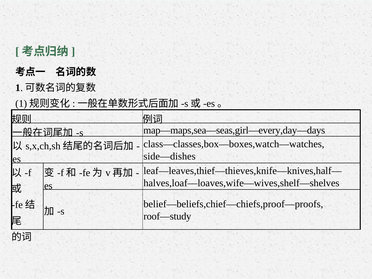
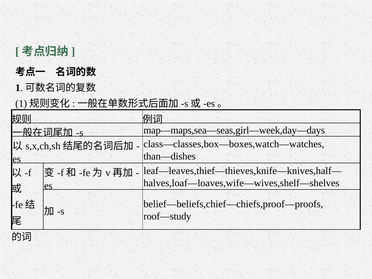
map—maps,sea—seas,girl—every,day—days: map—maps,sea—seas,girl—every,day—days -> map—maps,sea—seas,girl—week,day—days (234, 130)
side—dishes: side—dishes -> than—dishes (170, 156)
